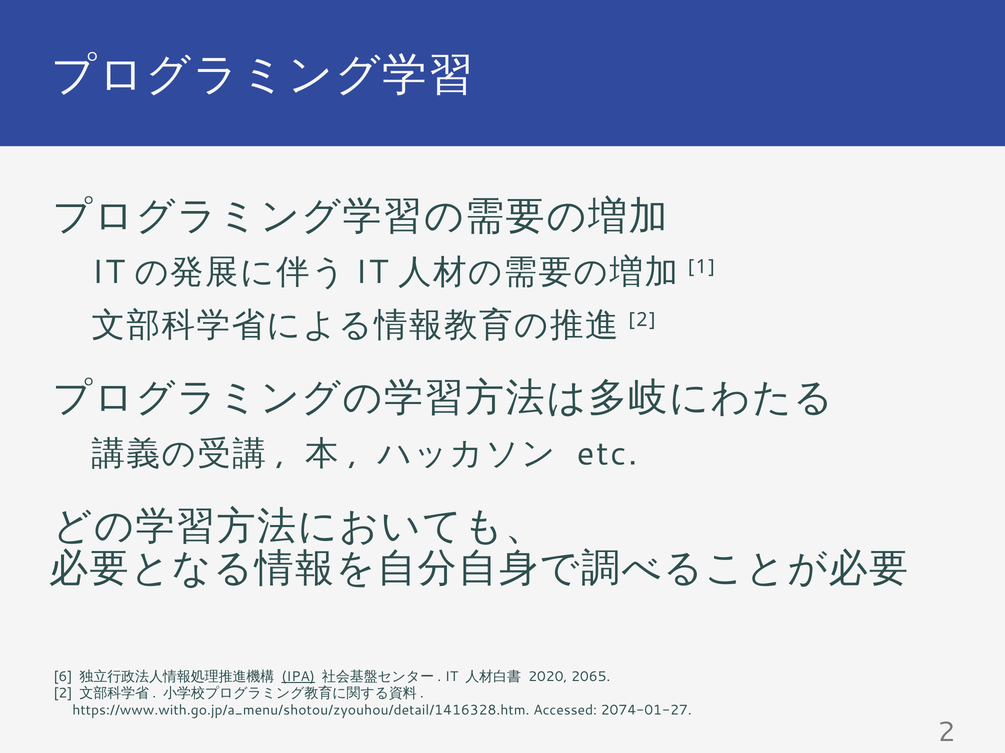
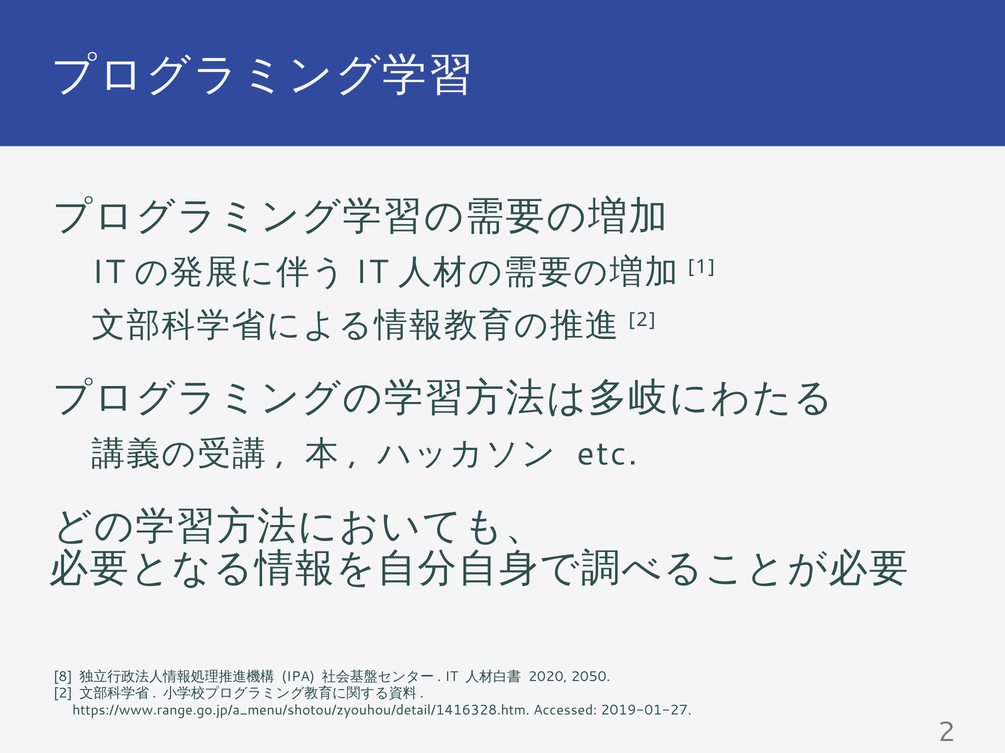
6: 6 -> 8 (63, 677)
IPA underline: present -> none (298, 677)
2065: 2065 -> 2050 (591, 677)
https://www.with.go.jp/a_menu/shotou/zyouhou/detail/1416328.htm: https://www.with.go.jp/a_menu/shotou/zyouhou/detail/1416328.htm -> https://www.range.go.jp/a_menu/shotou/zyouhou/detail/1416328.htm (301, 711)
2074-01-27: 2074-01-27 -> 2019-01-27 (646, 711)
